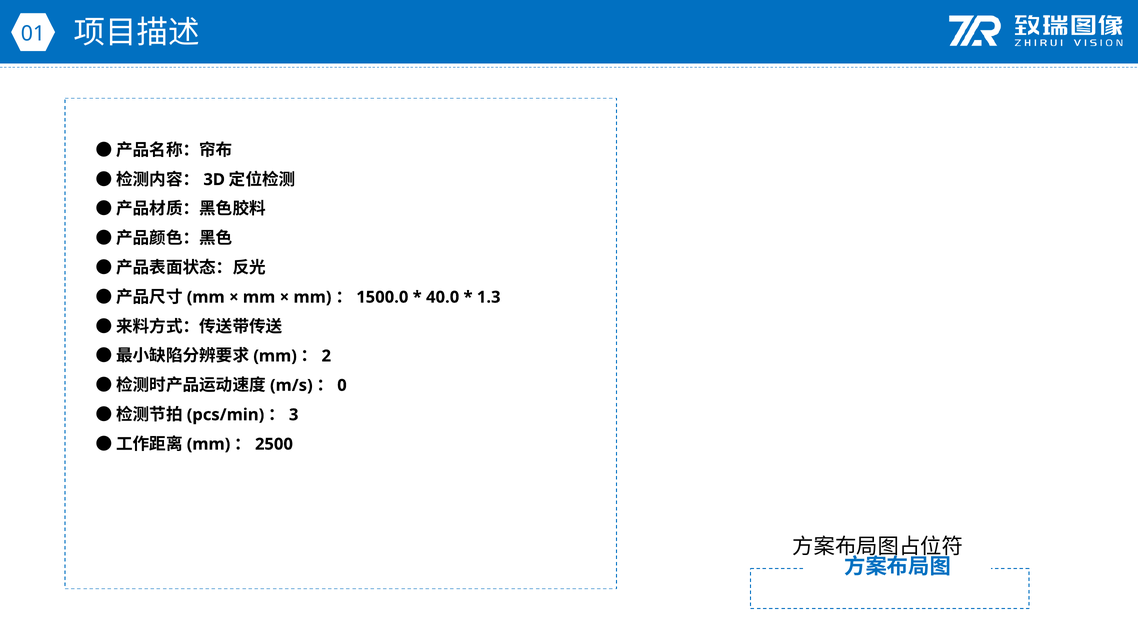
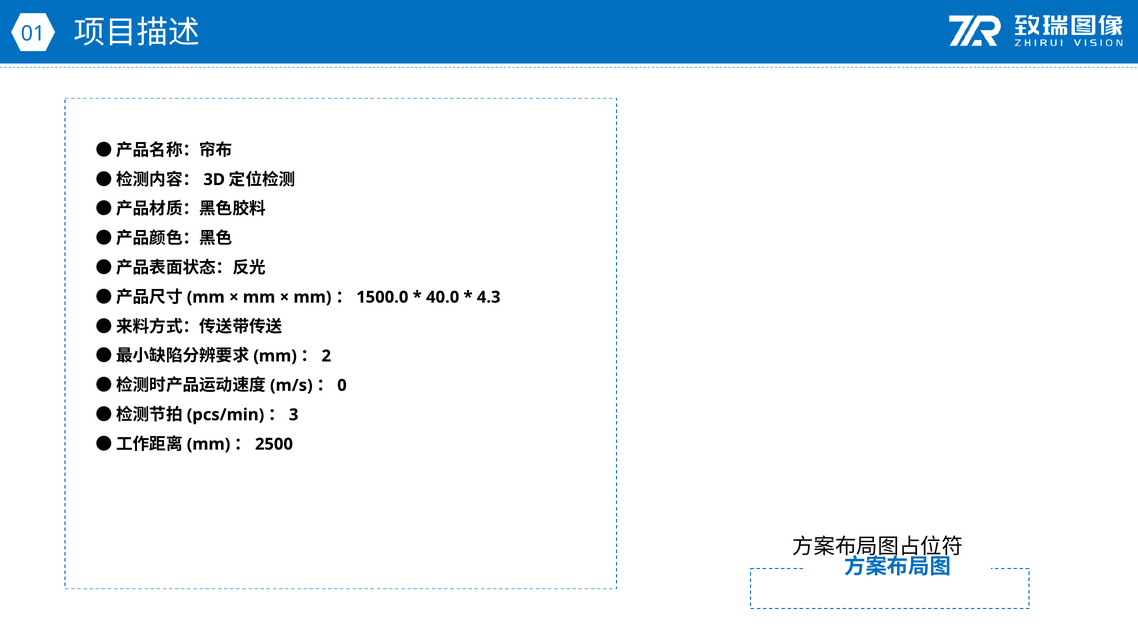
1.3: 1.3 -> 4.3 (489, 297)
